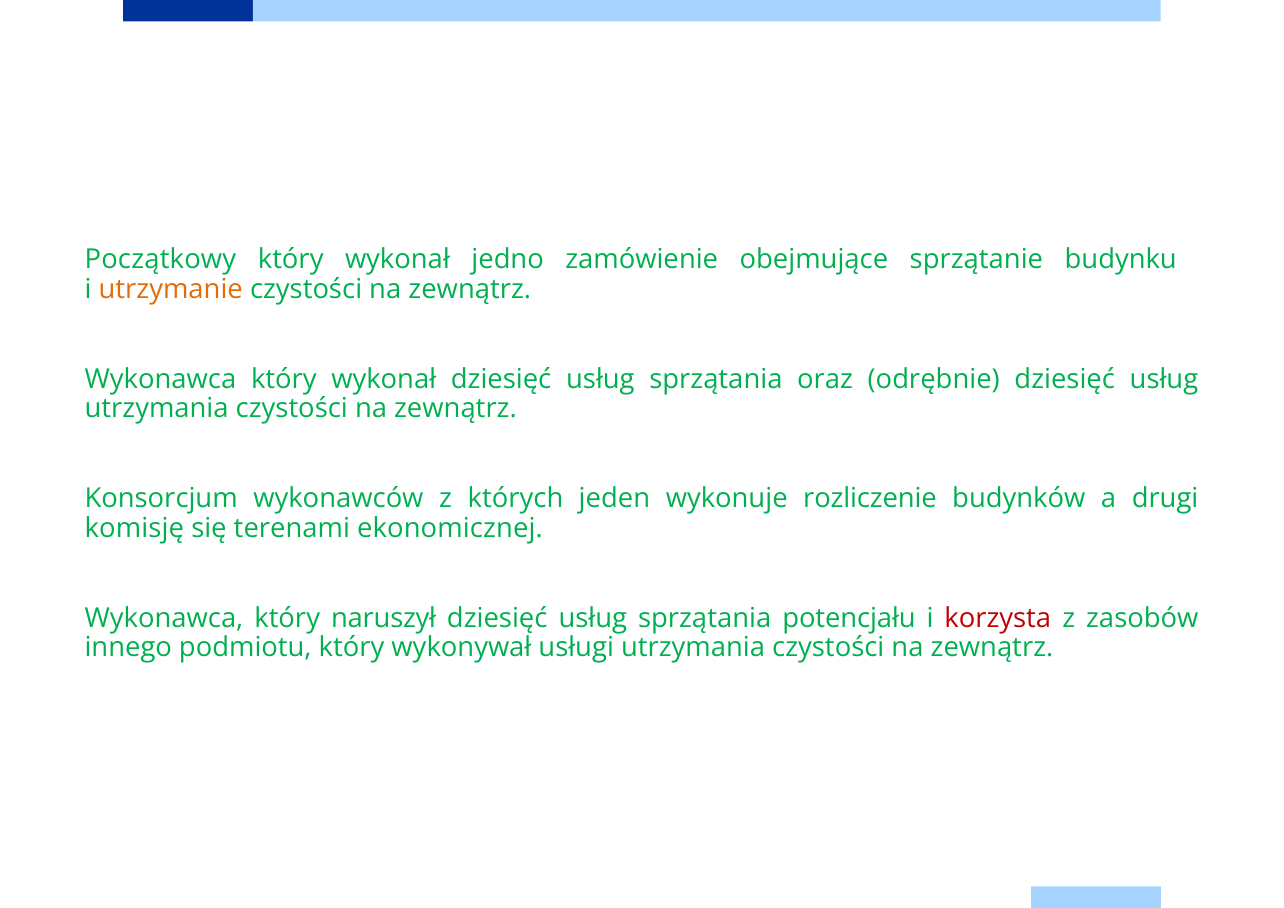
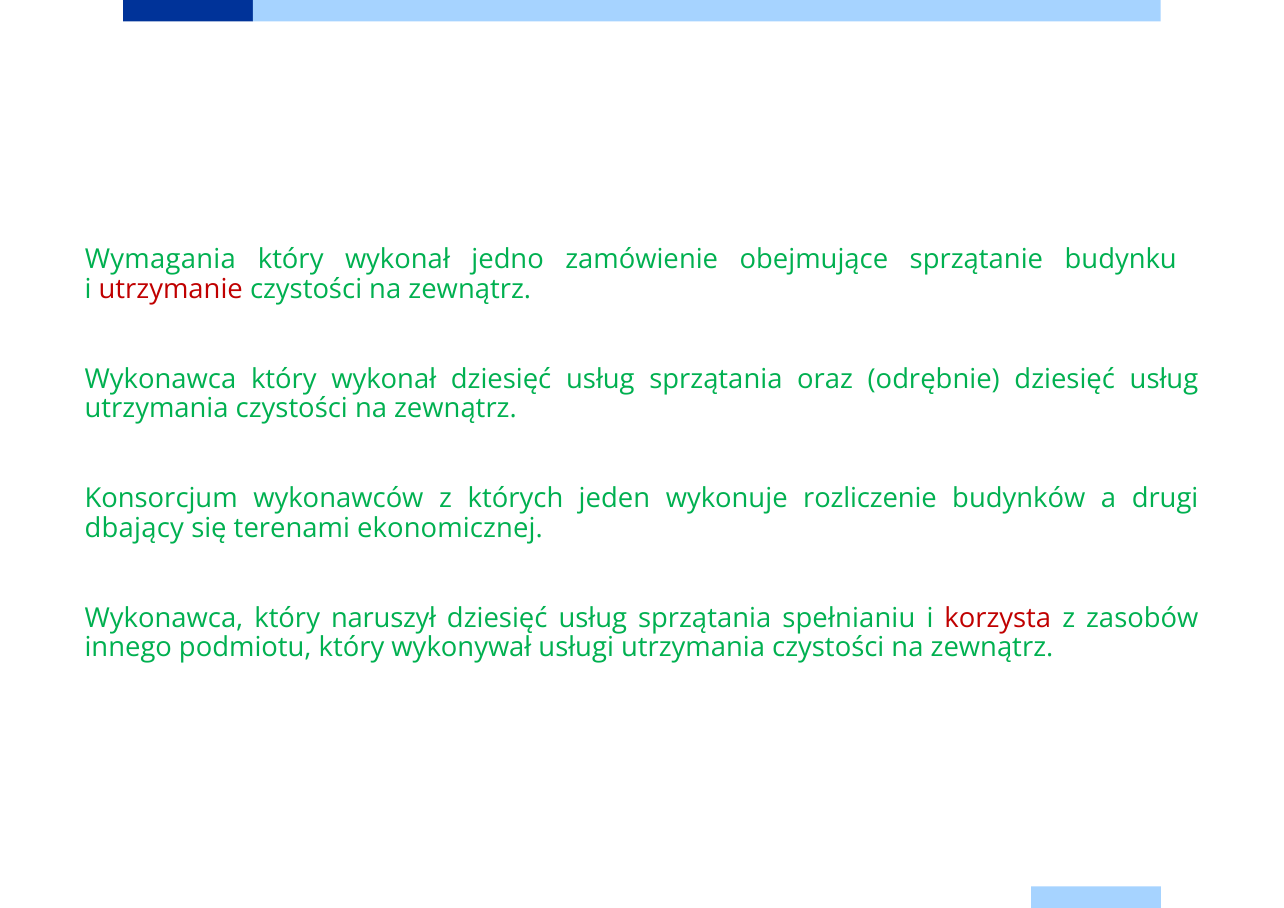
Początkowy: Początkowy -> Wymagania (160, 260)
utrzymanie colour: orange -> red (171, 289)
komisję: komisję -> dbający (134, 528)
potencjału: potencjału -> spełnianiu (849, 618)
